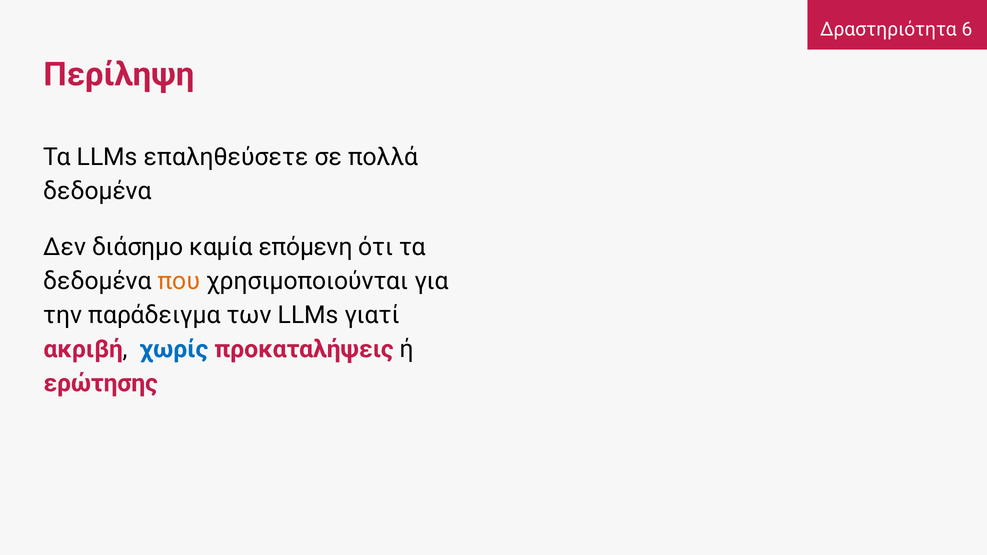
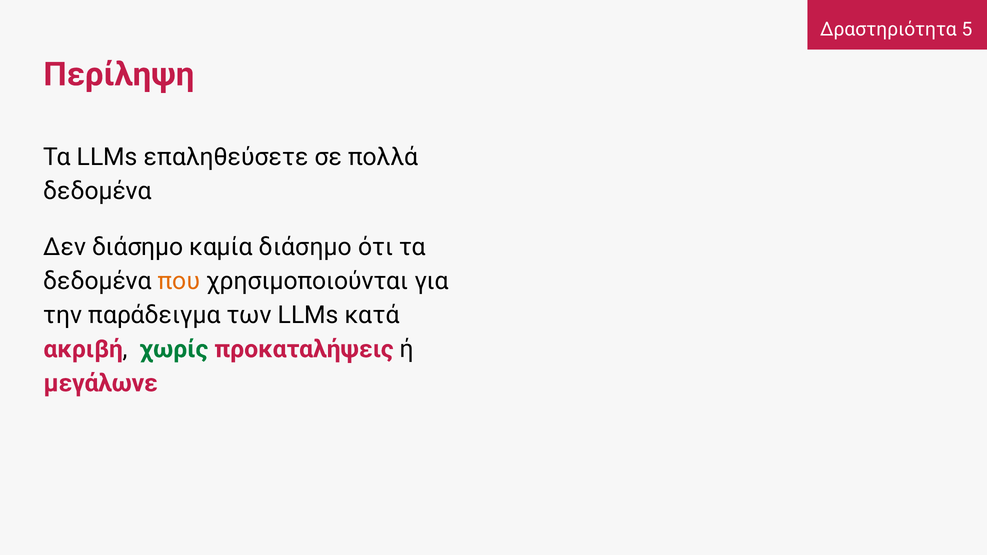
6: 6 -> 5 (967, 29)
καμία επόμενη: επόμενη -> διάσημο (305, 247)
γιατί: γιατί -> κατά (372, 315)
χωρίς colour: blue -> green (174, 349)
ερώτησης: ερώτησης -> μεγάλωνε (101, 383)
